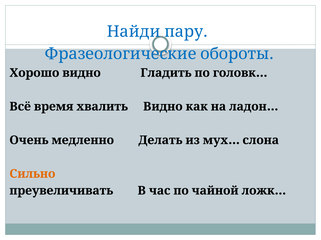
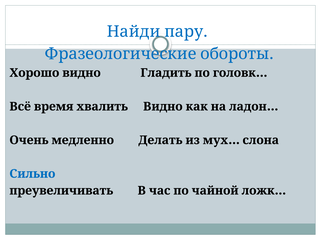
Сильно colour: orange -> blue (32, 174)
